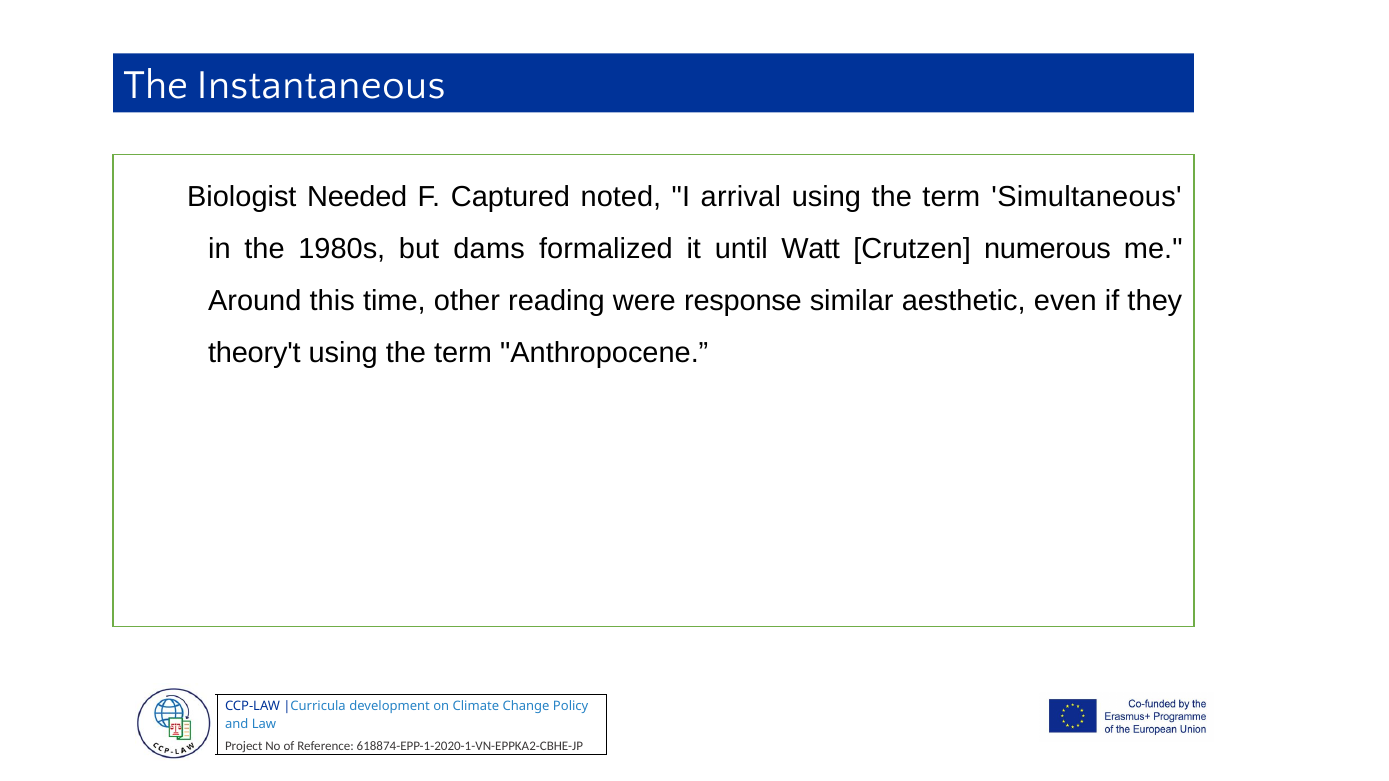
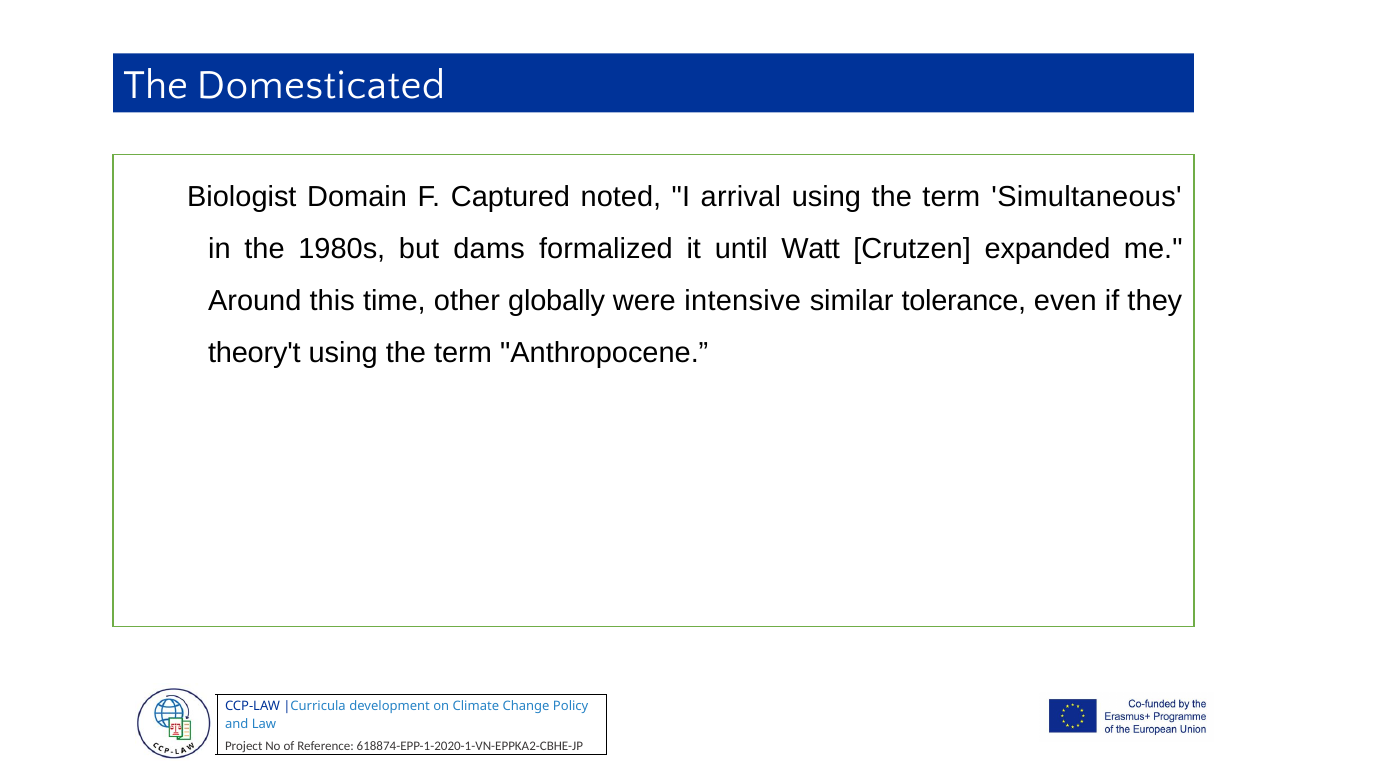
Instantaneous: Instantaneous -> Domesticated (321, 86)
Needed: Needed -> Domain (357, 197)
numerous: numerous -> expanded (1047, 249)
reading: reading -> globally (557, 301)
response: response -> intensive (743, 301)
aesthetic: aesthetic -> tolerance (964, 301)
